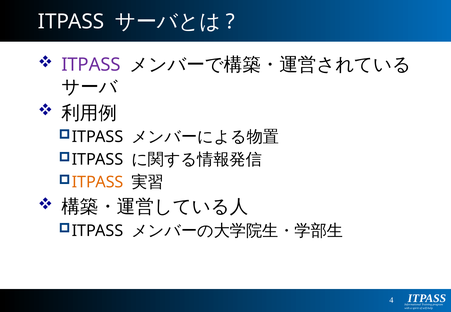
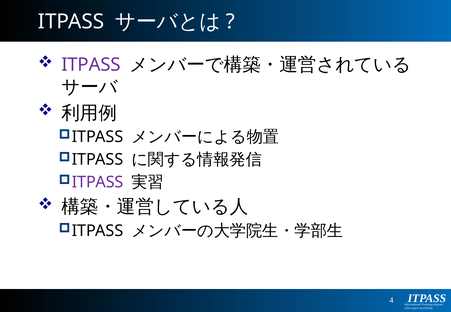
ITPASS colour: orange -> purple (98, 182)
